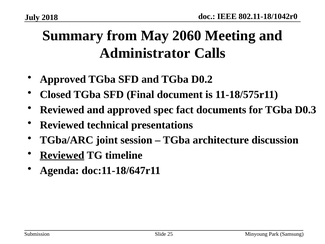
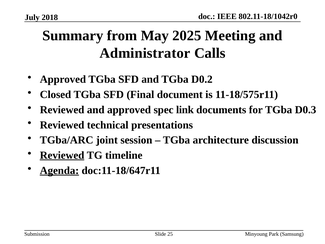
2060: 2060 -> 2025 (187, 36)
fact: fact -> link (185, 110)
Agenda underline: none -> present (59, 170)
